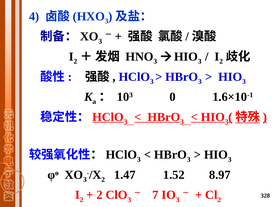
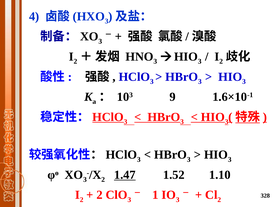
0: 0 -> 9 (173, 97)
1.47 underline: none -> present (125, 175)
8.97: 8.97 -> 1.10 (220, 175)
7: 7 -> 1 (155, 195)
